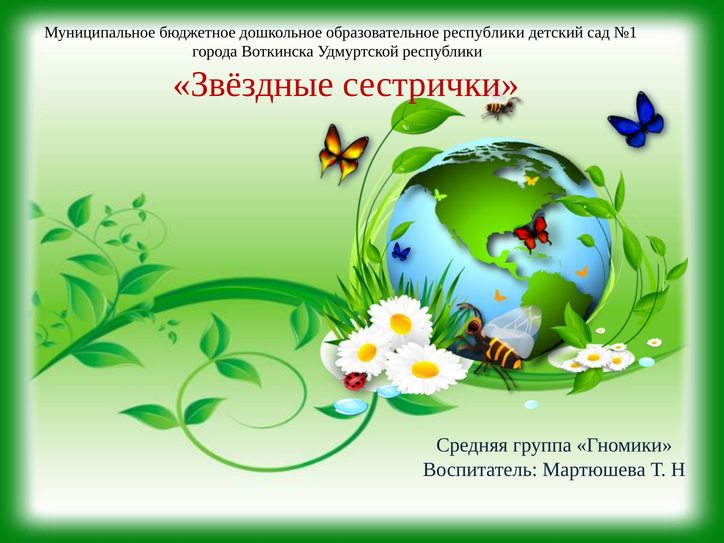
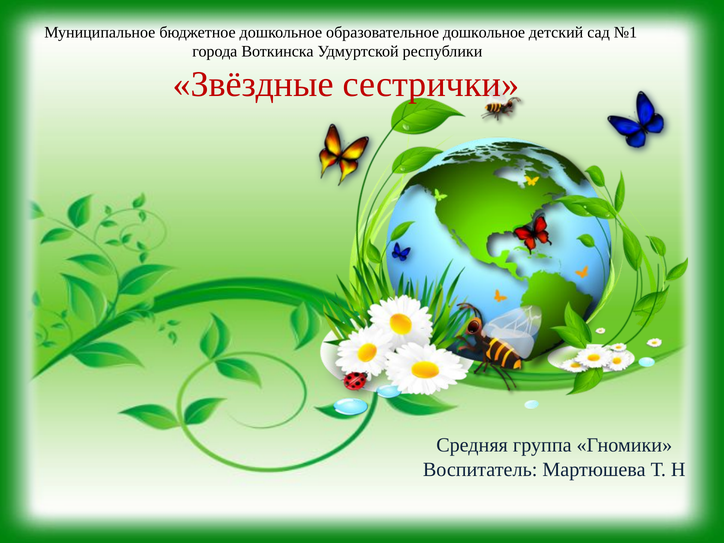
образовательное республики: республики -> дошкольное (484, 32)
